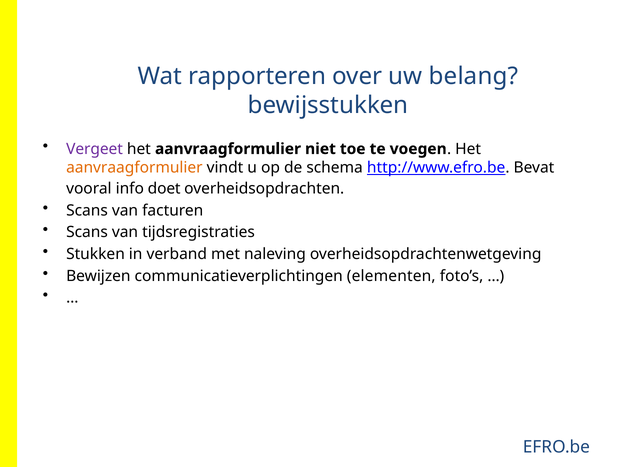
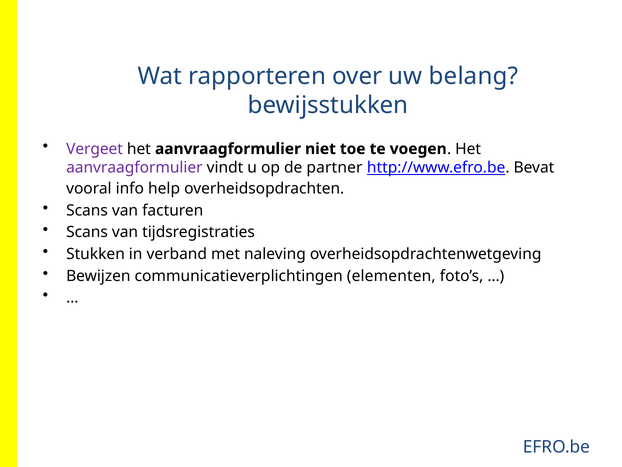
aanvraagformulier colour: orange -> purple (134, 167)
schema: schema -> partner (334, 167)
doet: doet -> help (164, 189)
